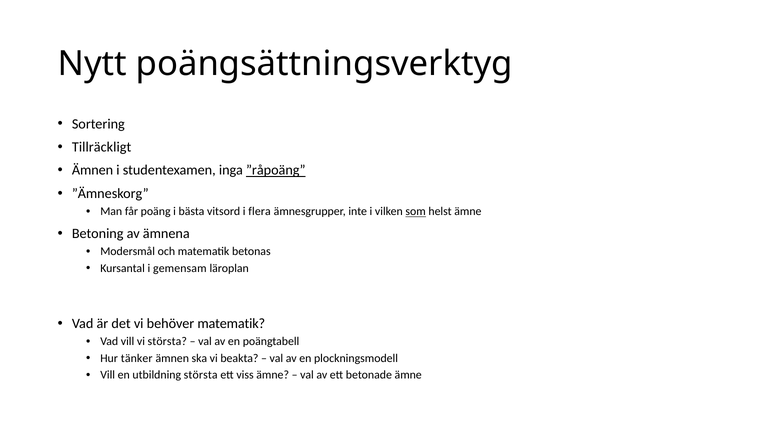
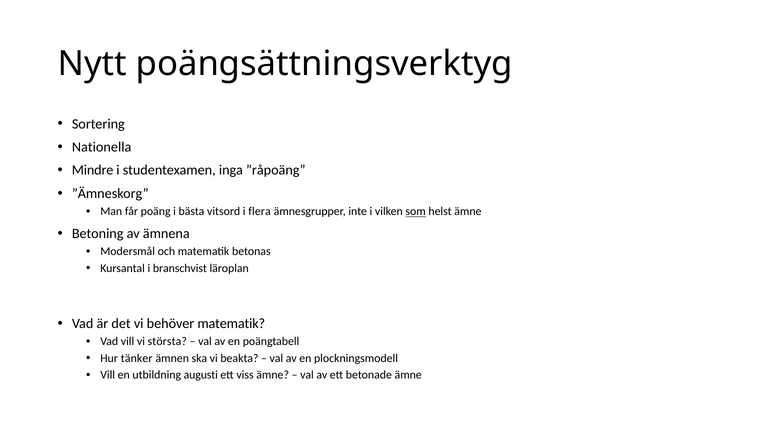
Tillräckligt: Tillräckligt -> Nationella (102, 147)
Ämnen: Ämnen -> Mindre (93, 170)
”råpoäng underline: present -> none (276, 170)
gemensam: gemensam -> branschvist (180, 268)
utbildning största: största -> augusti (201, 375)
